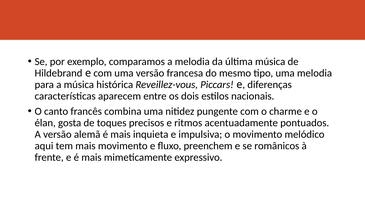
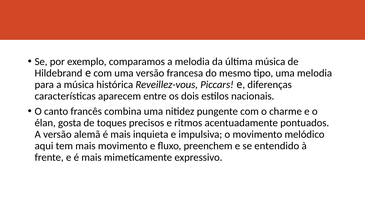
românicos: românicos -> entendido (277, 146)
